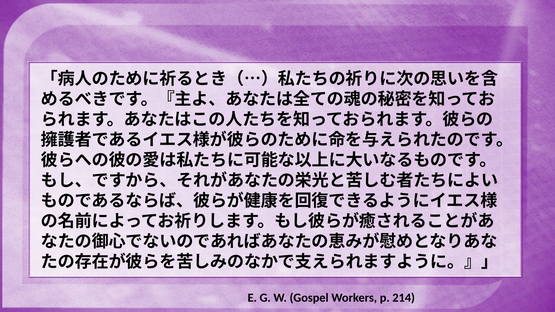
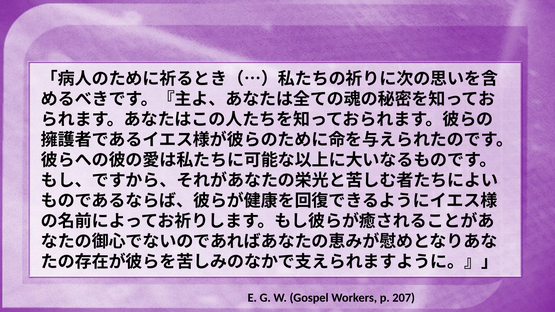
214: 214 -> 207 (404, 298)
